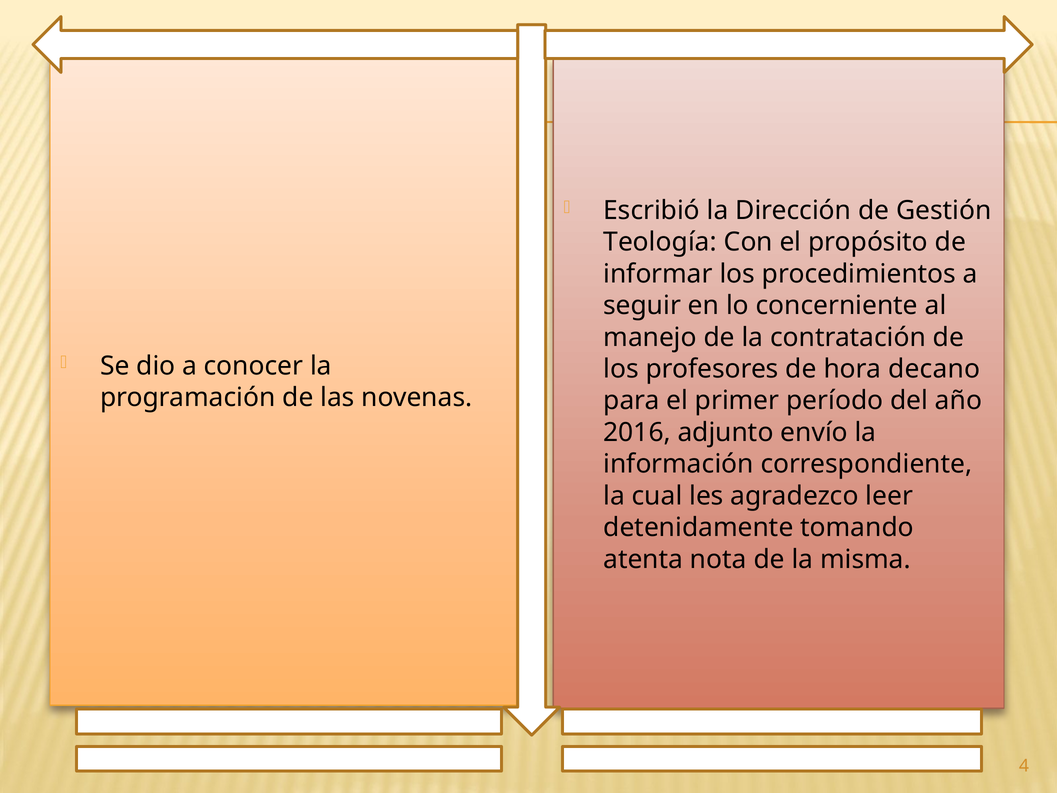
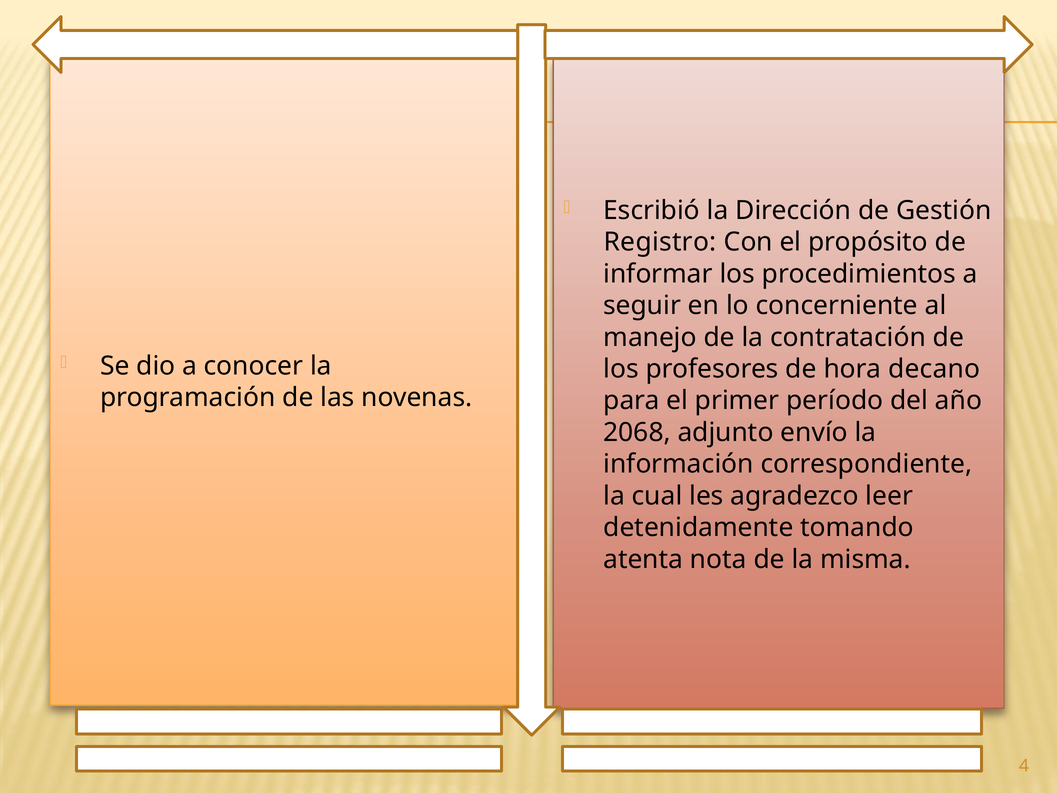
Teología: Teología -> Registro (660, 242)
2016: 2016 -> 2068 (637, 432)
